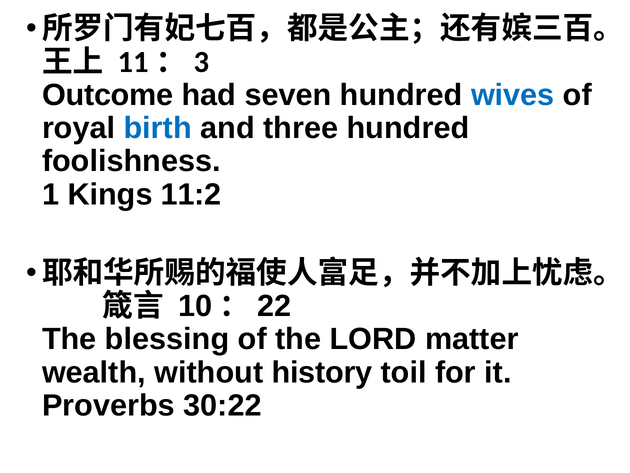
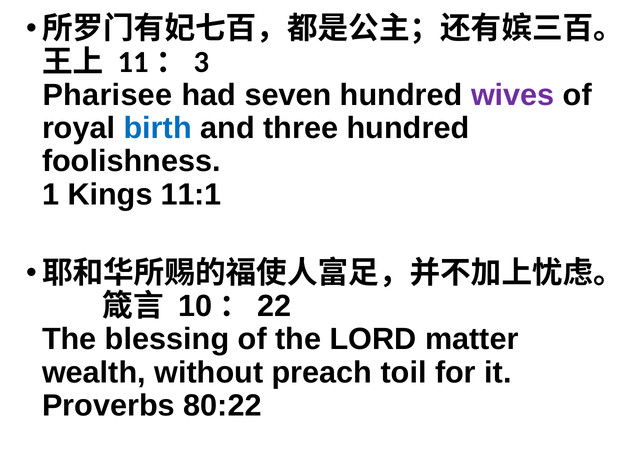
Outcome: Outcome -> Pharisee (107, 95)
wives colour: blue -> purple (513, 95)
11:2: 11:2 -> 11:1 (191, 194)
history: history -> preach (322, 372)
30:22: 30:22 -> 80:22 (223, 405)
